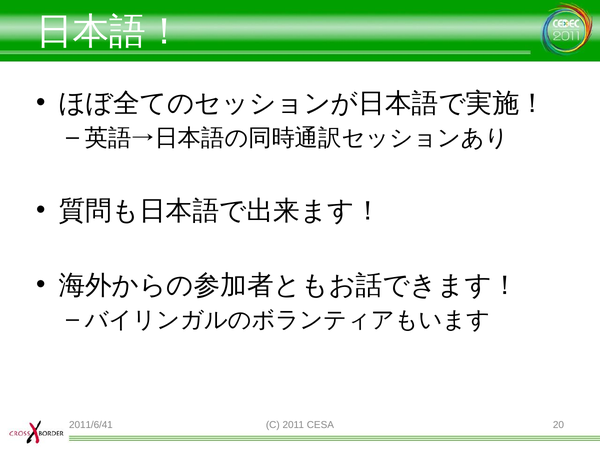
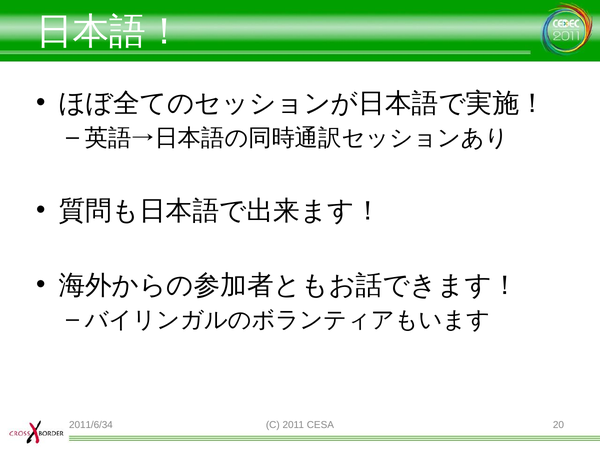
2011/6/41: 2011/6/41 -> 2011/6/34 (91, 425)
